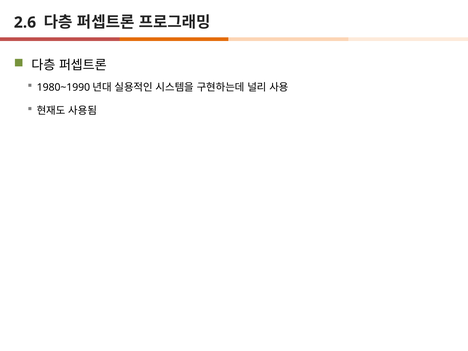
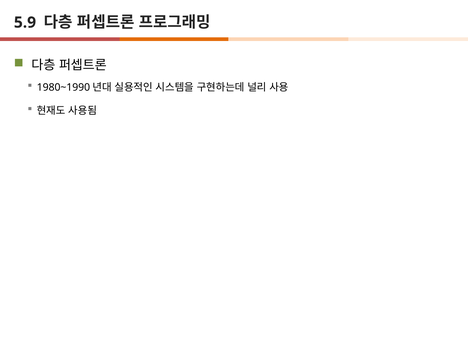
2.6: 2.6 -> 5.9 (25, 22)
